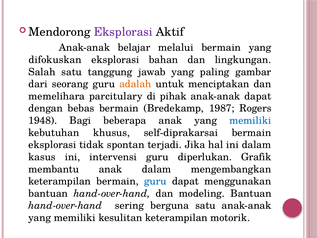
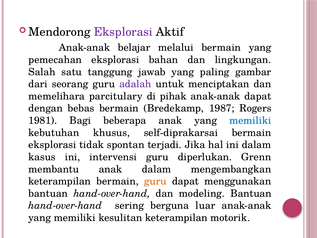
difokuskan: difokuskan -> pemecahan (55, 60)
adalah colour: orange -> purple (135, 84)
1948: 1948 -> 1981 (43, 120)
Grafik: Grafik -> Grenn (256, 157)
guru colour: blue -> orange (155, 181)
berguna satu: satu -> luar (205, 205)
